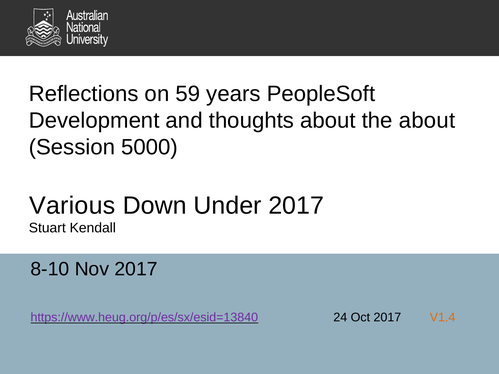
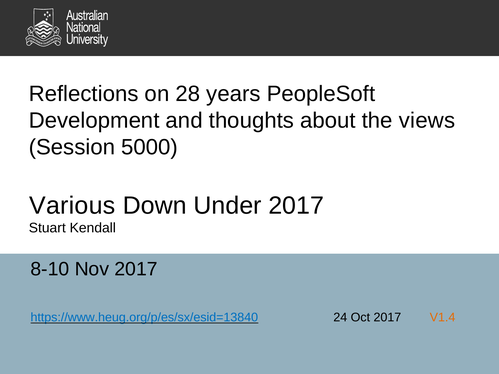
59: 59 -> 28 (188, 94)
the about: about -> views (427, 121)
https://www.heug.org/p/es/sx/esid=13840 colour: purple -> blue (144, 318)
